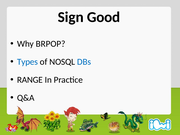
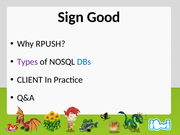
BRPOP: BRPOP -> RPUSH (51, 44)
Types colour: blue -> purple (27, 62)
RANGE: RANGE -> CLIENT (30, 80)
